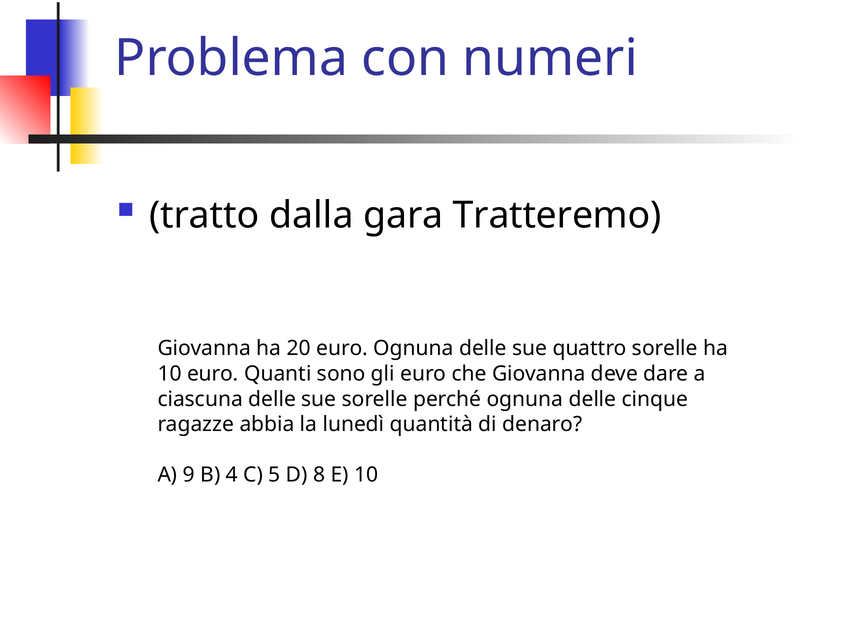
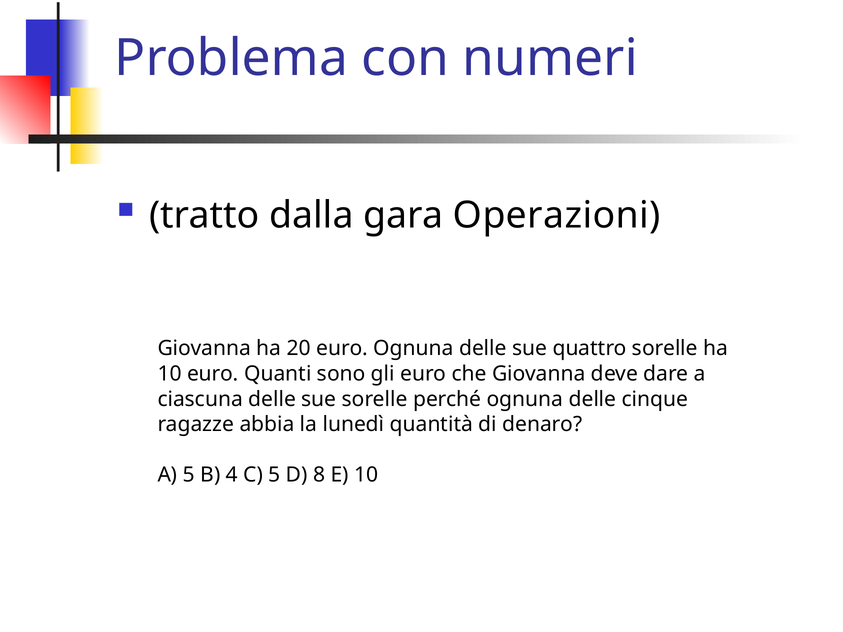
Tratteremo: Tratteremo -> Operazioni (557, 215)
A 9: 9 -> 5 (189, 475)
